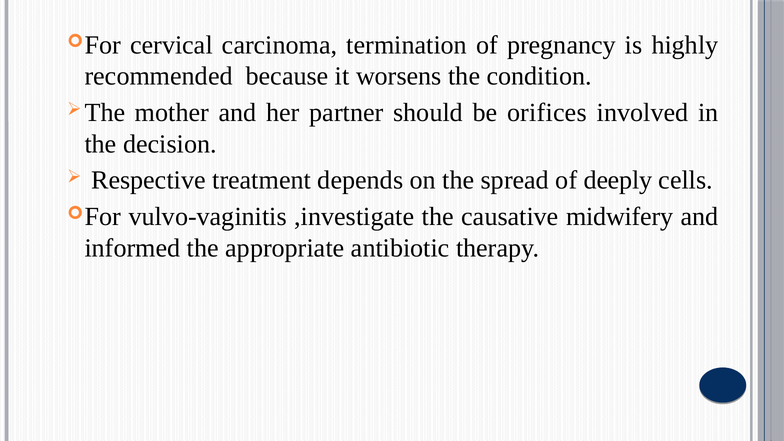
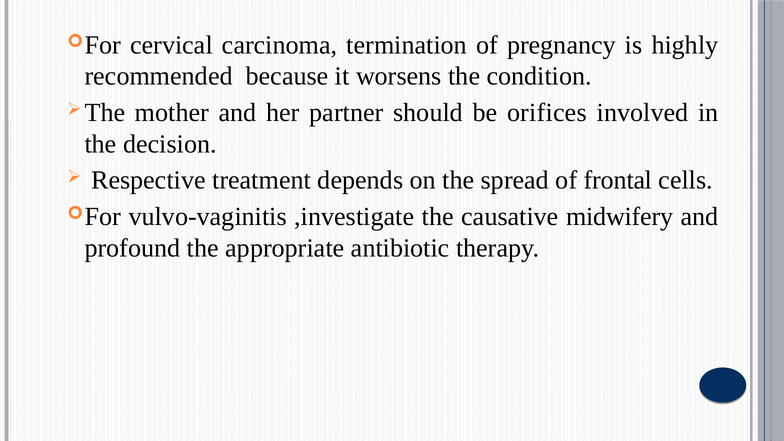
deeply: deeply -> frontal (618, 180)
informed: informed -> profound (133, 248)
